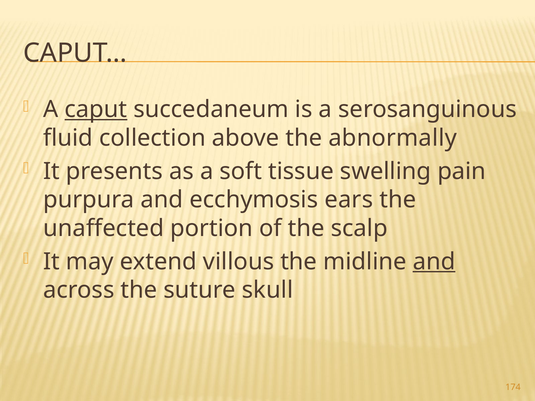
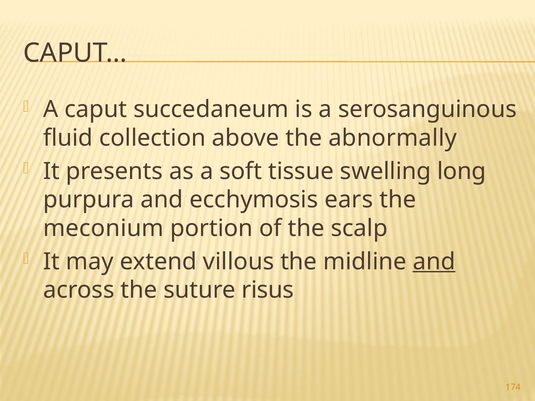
caput underline: present -> none (96, 109)
pain: pain -> long (462, 171)
unaffected: unaffected -> meconium (104, 228)
skull: skull -> risus (268, 290)
